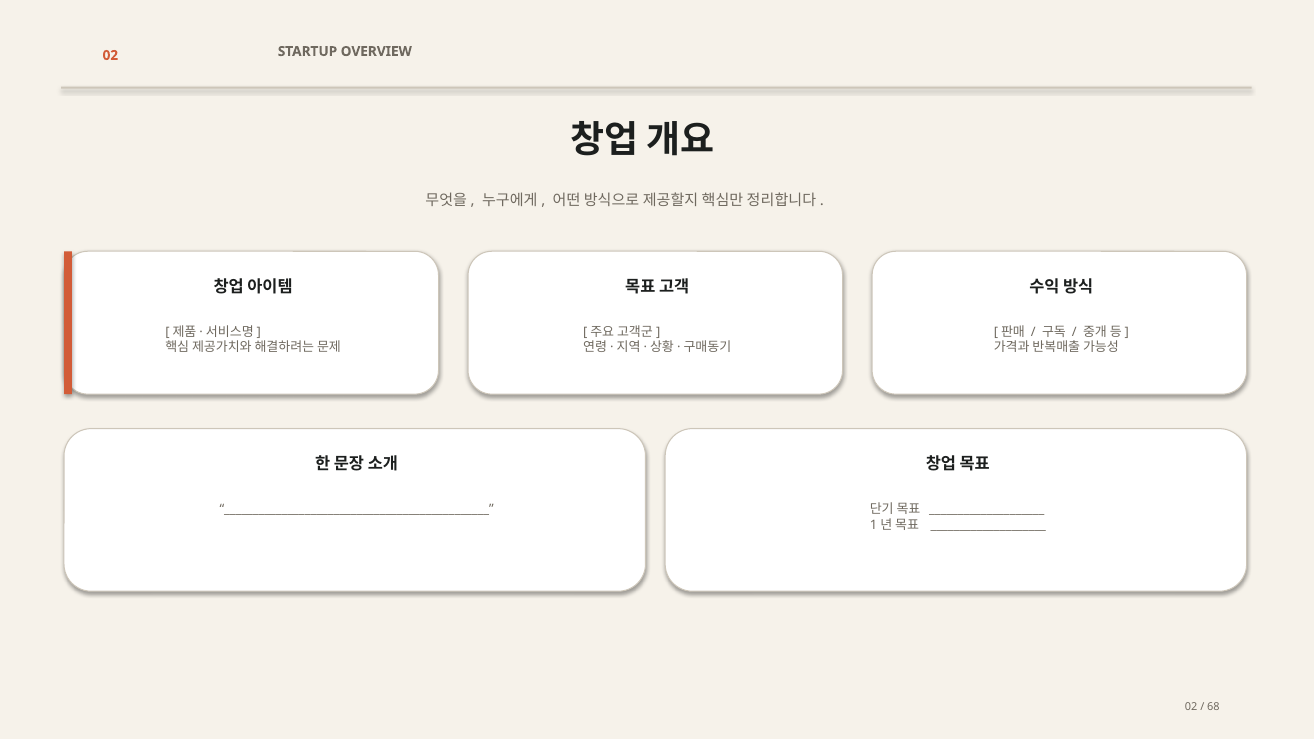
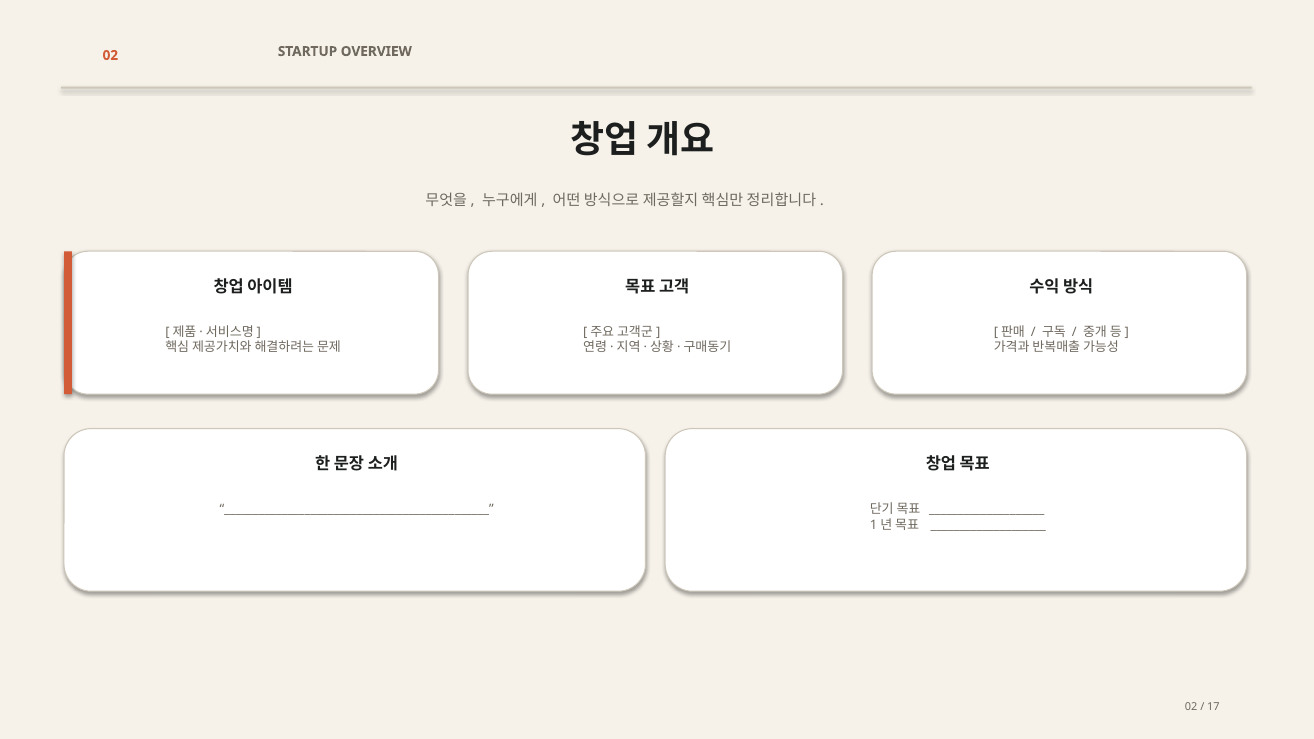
68: 68 -> 17 (1213, 707)
